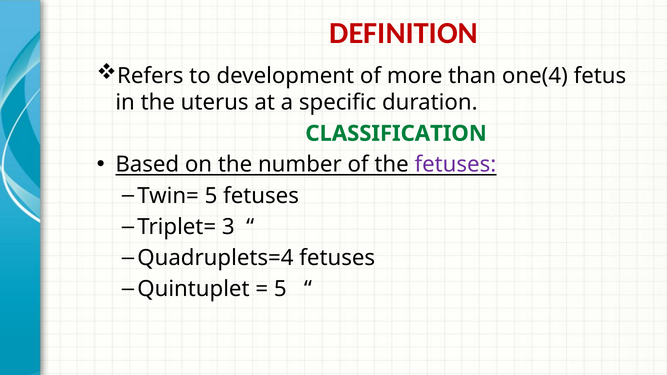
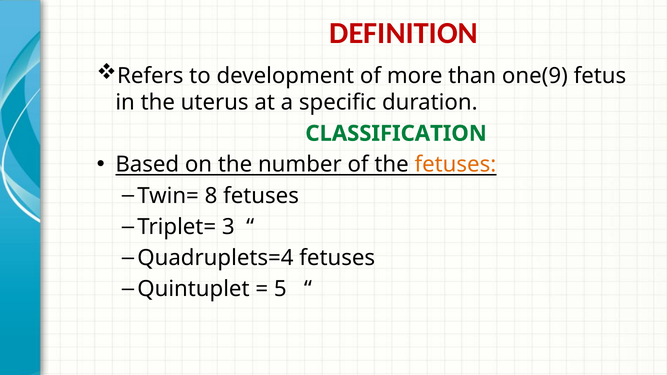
one(4: one(4 -> one(9 (535, 76)
fetuses colour: purple -> orange (455, 165)
Twin= 5: 5 -> 8 (211, 196)
